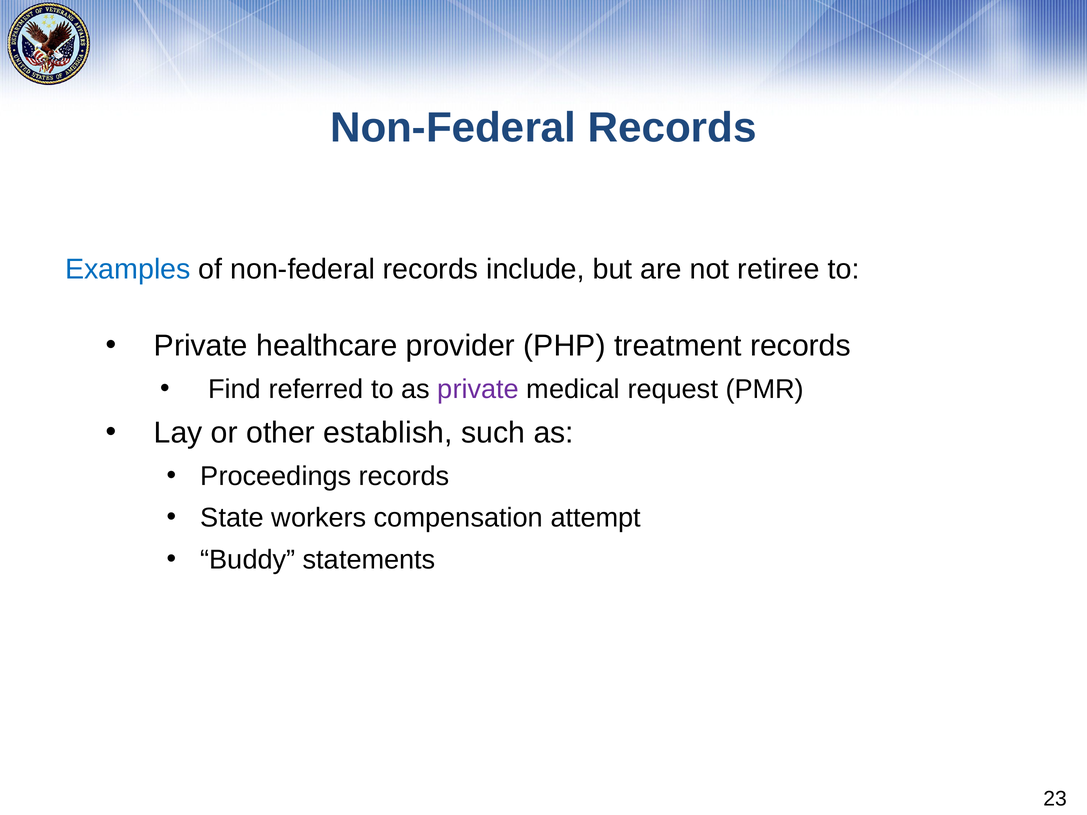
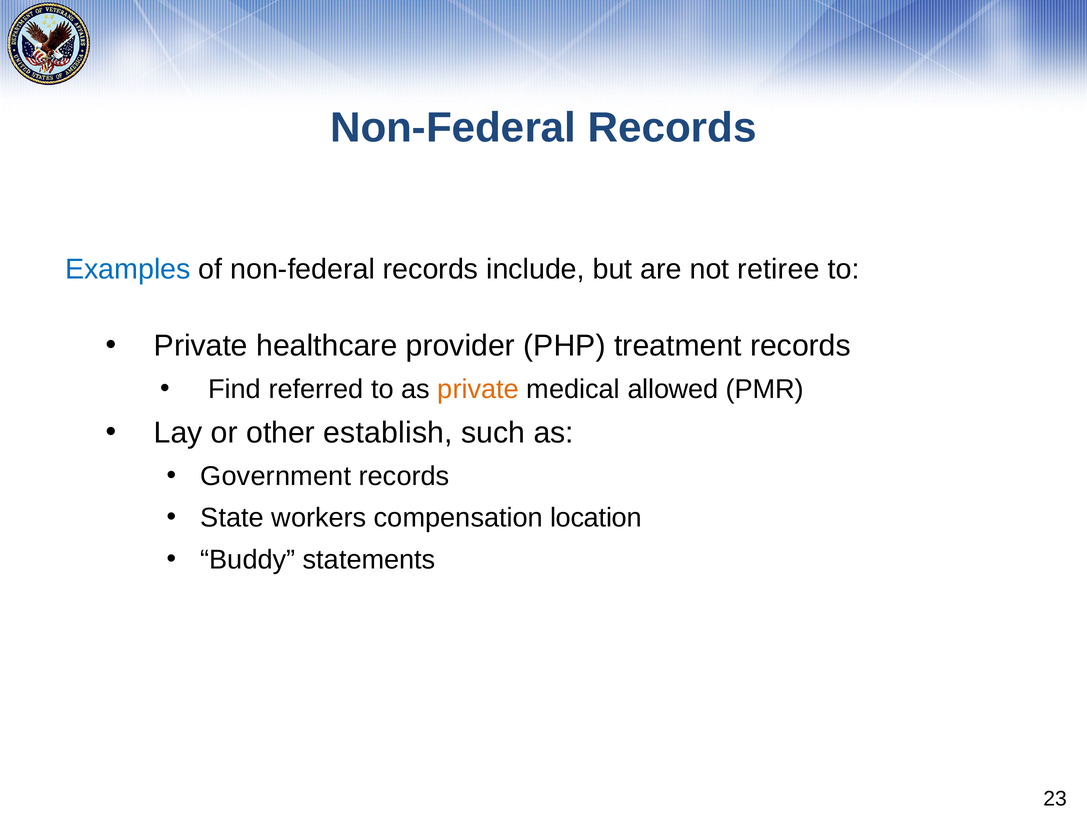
private colour: purple -> orange (478, 389)
request: request -> allowed (673, 389)
Proceedings: Proceedings -> Government (276, 476)
attempt: attempt -> location (596, 518)
